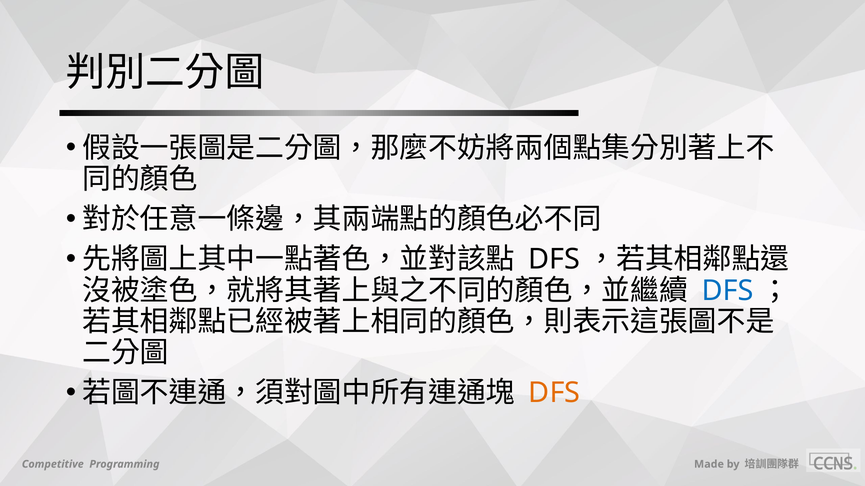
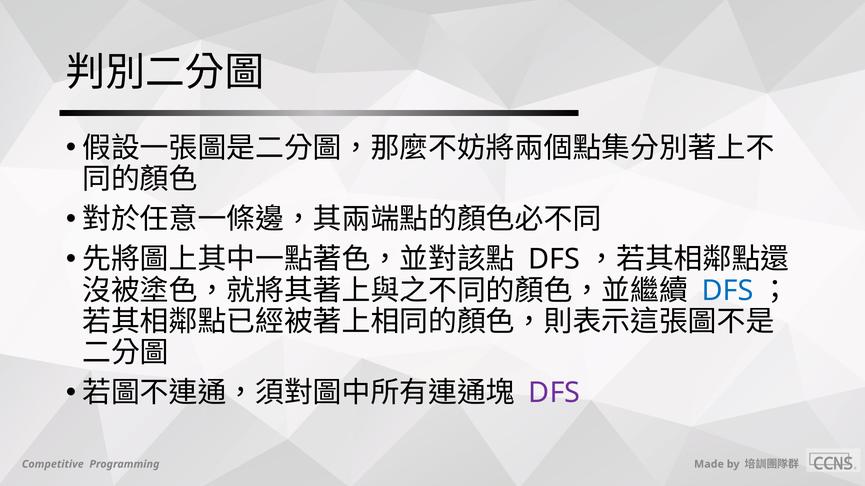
DFS colour: orange -> purple (554, 393)
